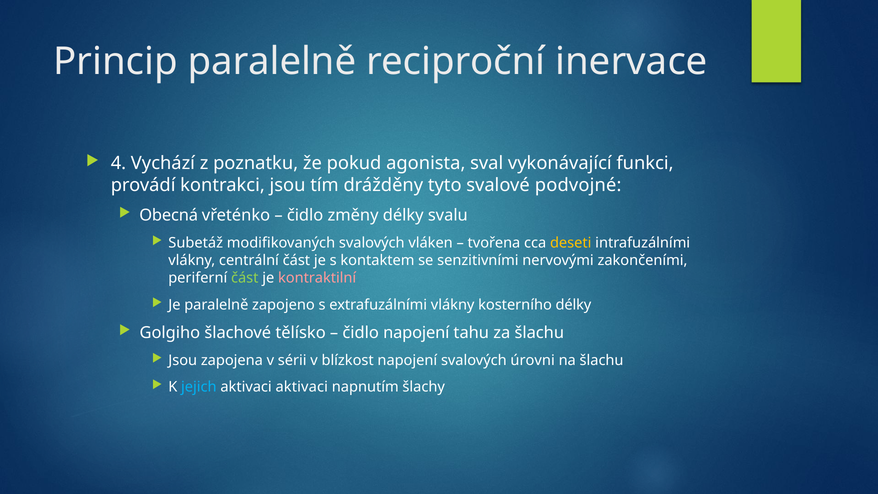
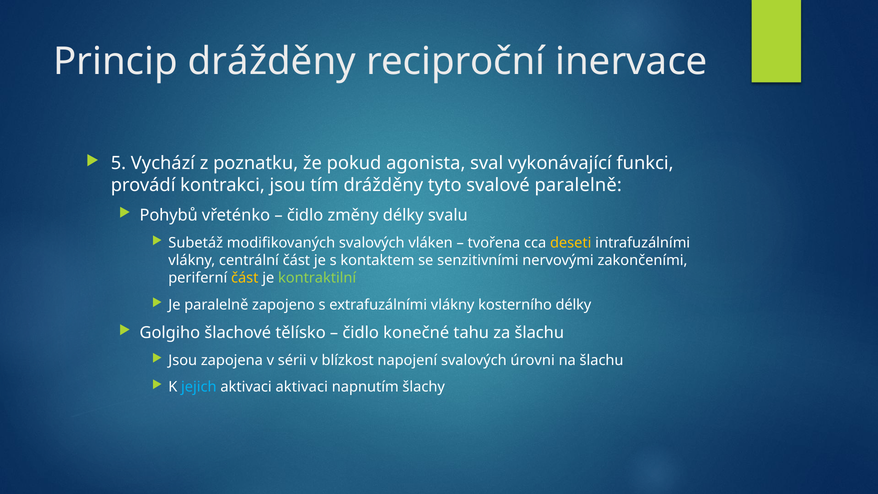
Princip paralelně: paralelně -> drážděny (272, 62)
4: 4 -> 5 (118, 163)
svalové podvojné: podvojné -> paralelně (578, 185)
Obecná: Obecná -> Pohybů (169, 215)
část colour: light green -> yellow (245, 278)
kontraktilní colour: pink -> light green (317, 278)
čidlo napojení: napojení -> konečné (416, 333)
